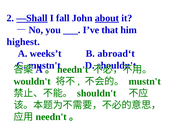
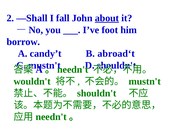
—Shall underline: present -> none (32, 18)
that: that -> foot (110, 30)
highest: highest -> borrow (23, 42)
weeks’t: weeks’t -> candy’t (46, 53)
